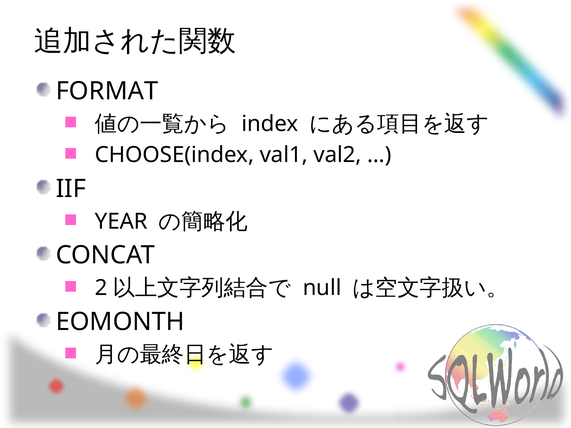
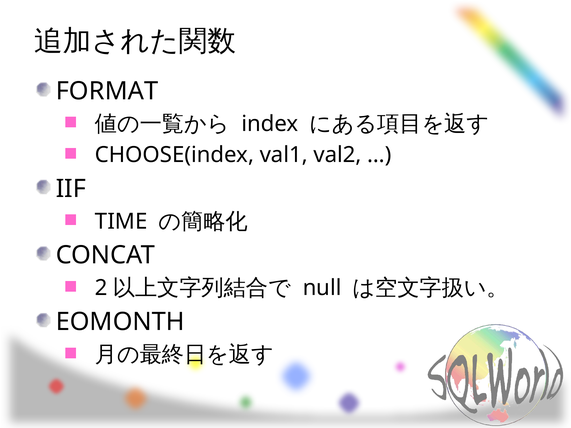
YEAR: YEAR -> TIME (121, 221)
